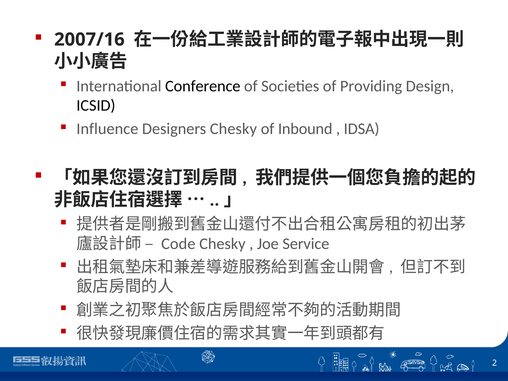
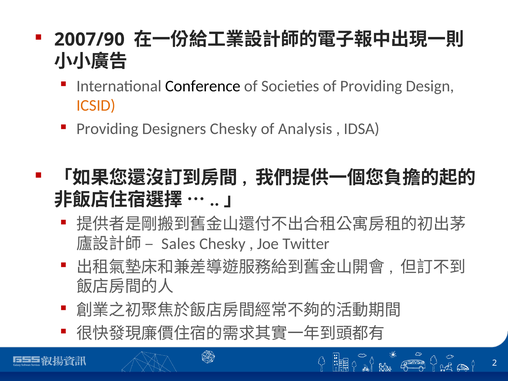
2007/16: 2007/16 -> 2007/90 (89, 40)
ICSID colour: black -> orange (96, 106)
Influence: Influence -> Providing (107, 129)
Inbound: Inbound -> Analysis (305, 129)
Code: Code -> Sales (178, 244)
Service: Service -> Twitter (306, 244)
